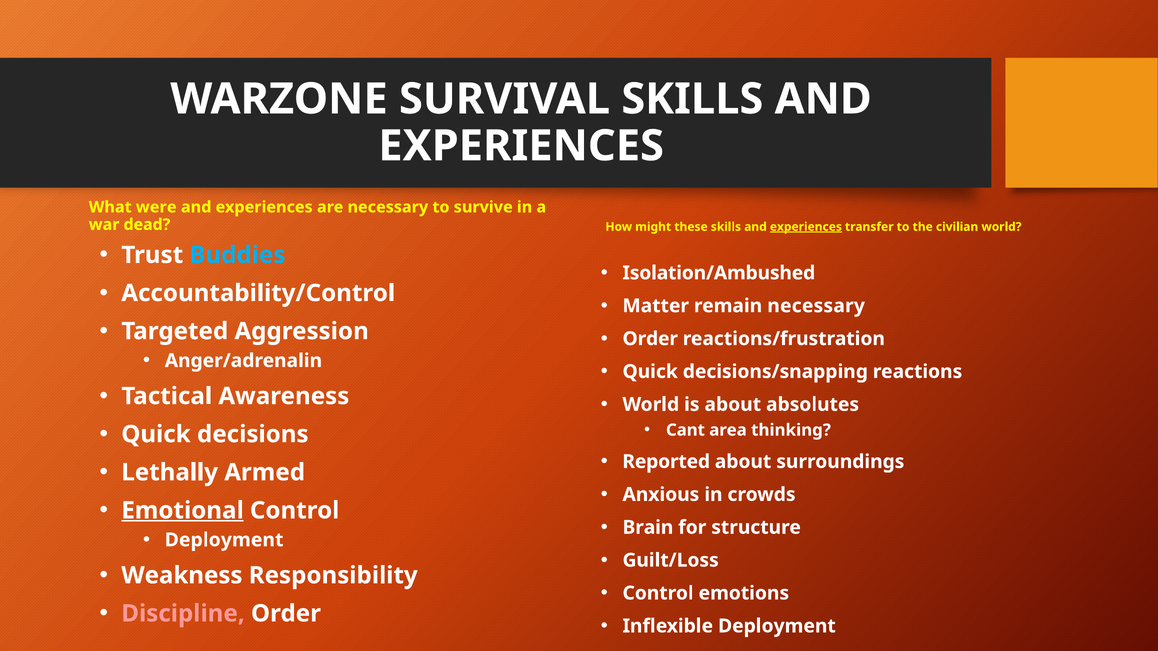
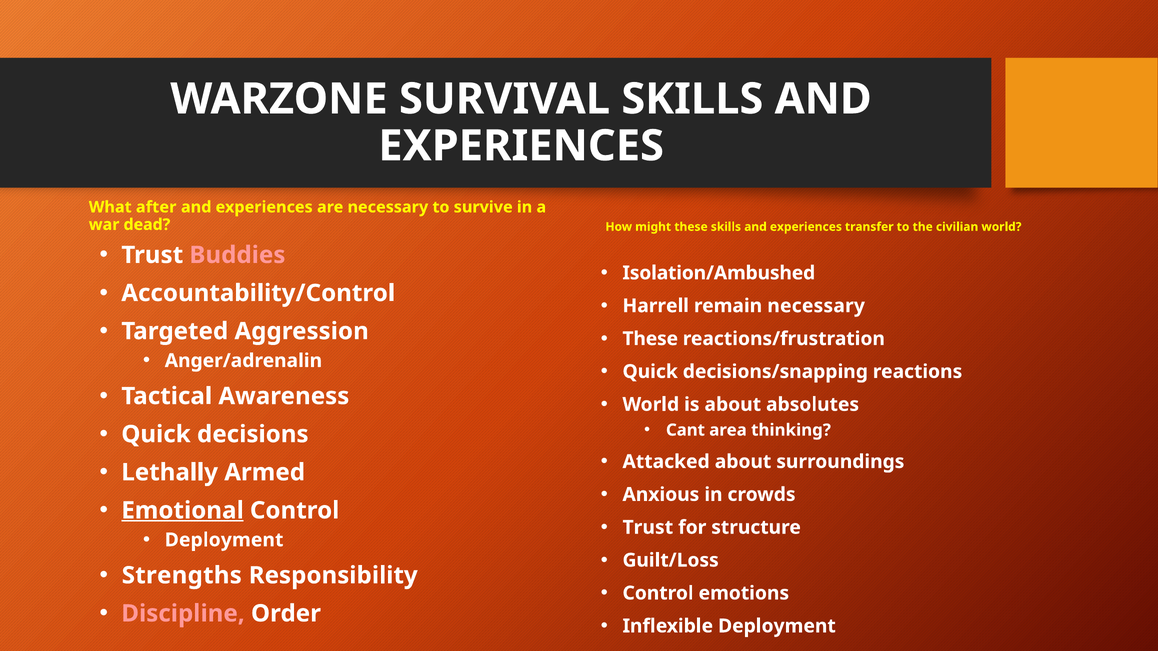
were: were -> after (156, 207)
experiences underline: present -> none (806, 227)
Buddies colour: light blue -> pink (237, 255)
Matter: Matter -> Harrell (656, 306)
Order: Order -> These (650, 339)
Reported: Reported -> Attacked (666, 462)
Brain: Brain -> Trust (648, 528)
Weakness: Weakness -> Strengths (182, 576)
